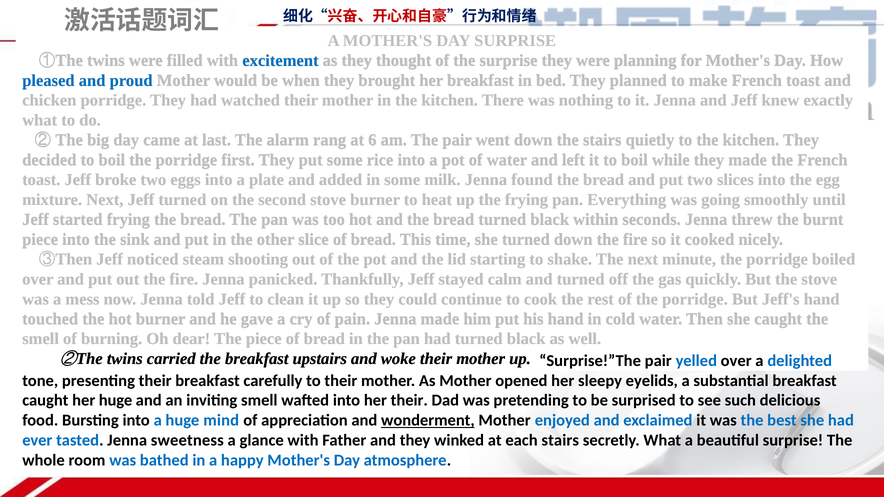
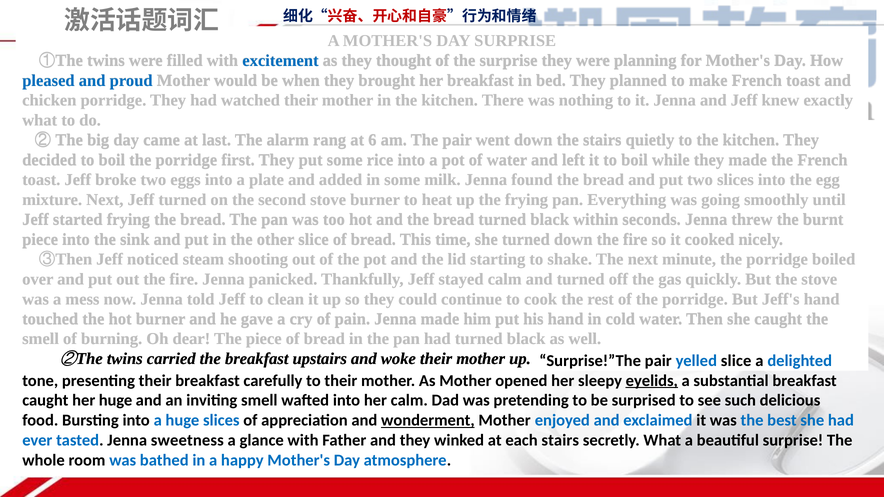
yelled over: over -> slice (736, 361)
eyelids underline: none -> present (652, 381)
her their: their -> calm (409, 401)
huge mind: mind -> slices (221, 421)
